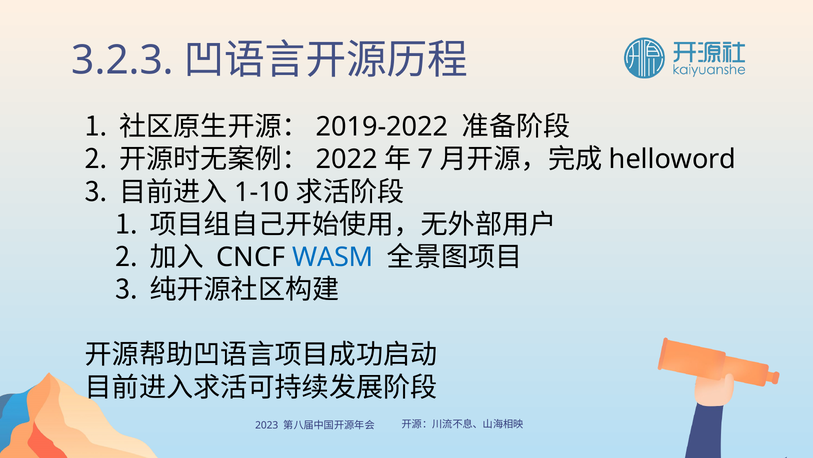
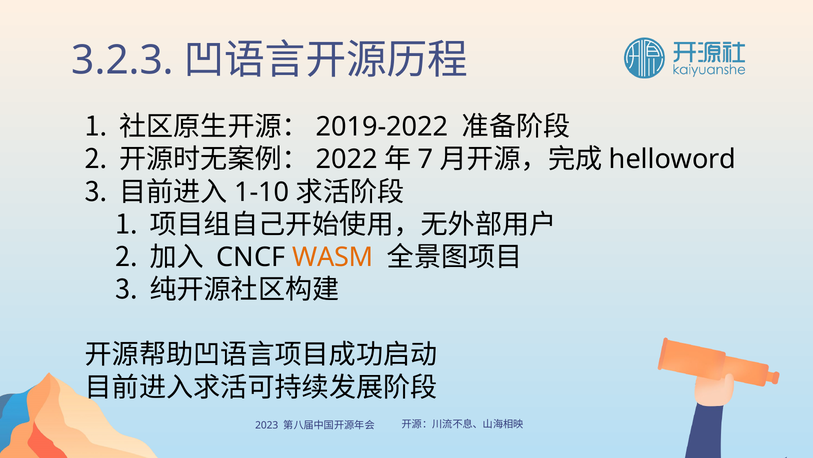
WASM colour: blue -> orange (333, 257)
